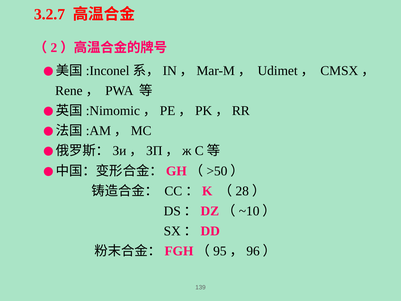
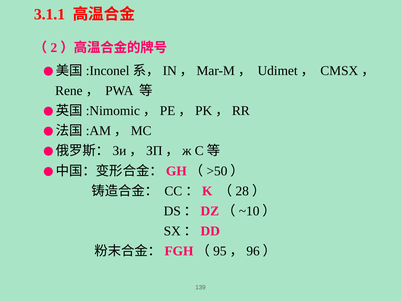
3.2.7: 3.2.7 -> 3.1.1 (50, 14)
